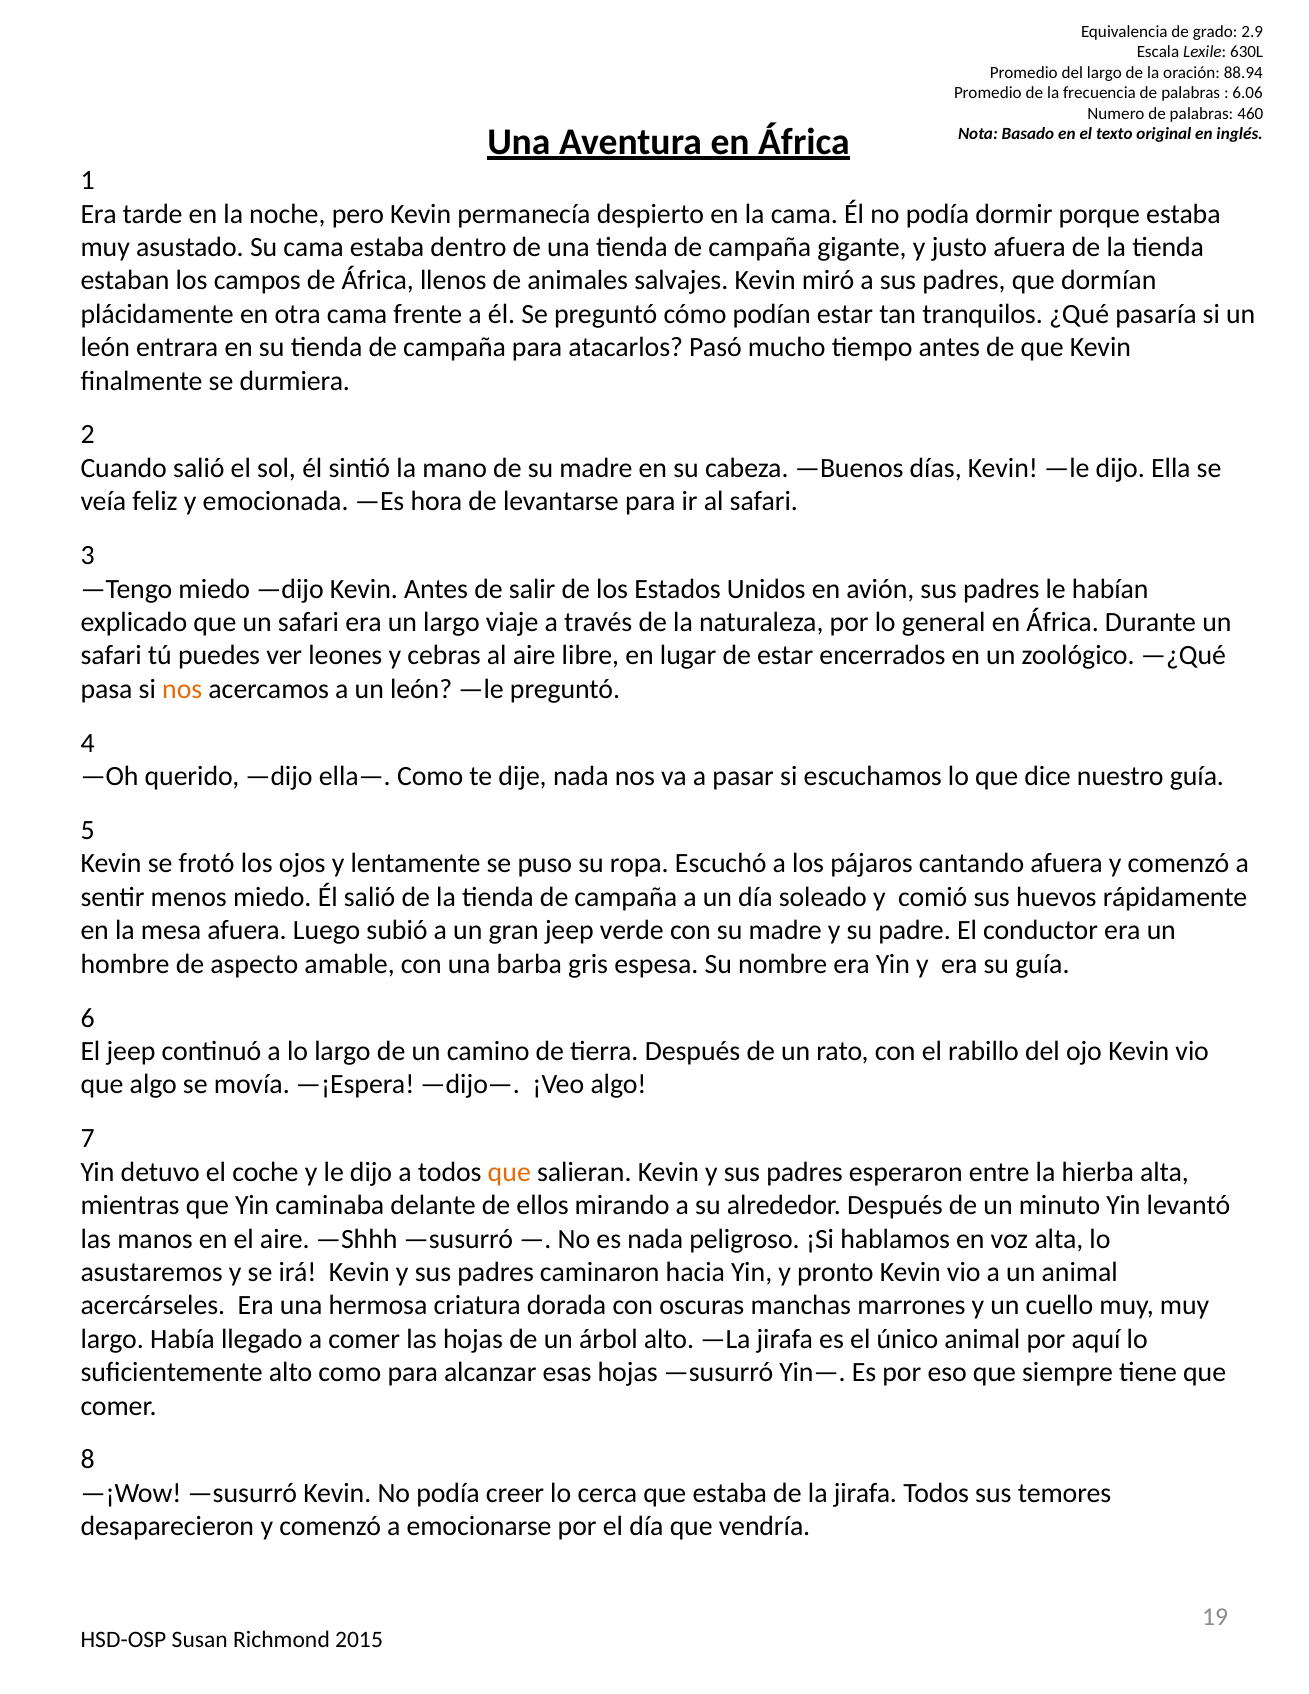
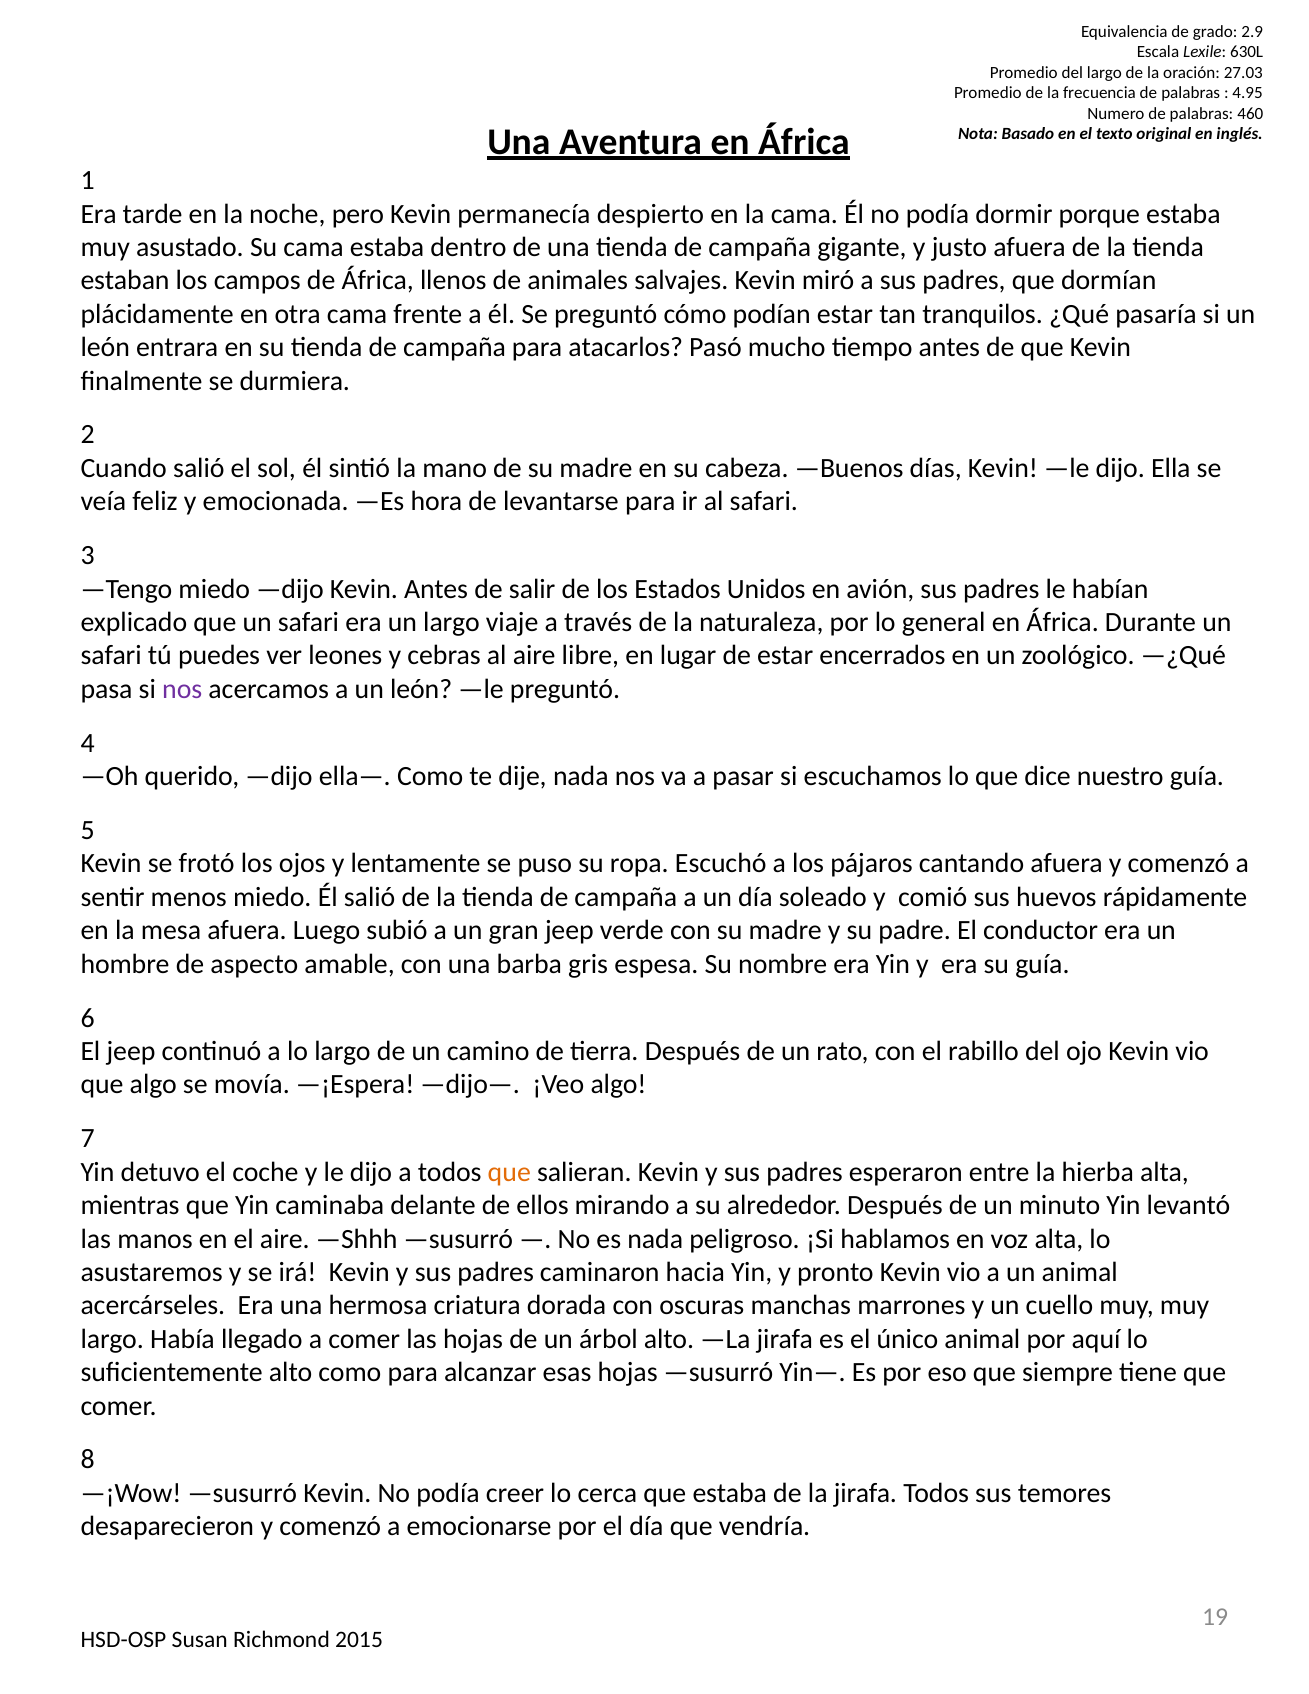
88.94: 88.94 -> 27.03 (1243, 73)
6.06: 6.06 -> 4.95 (1248, 93)
nos colour: orange -> purple (182, 689)
